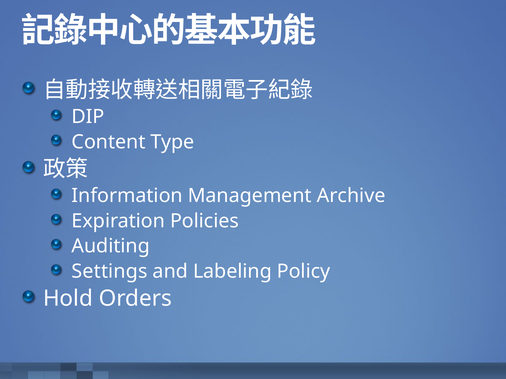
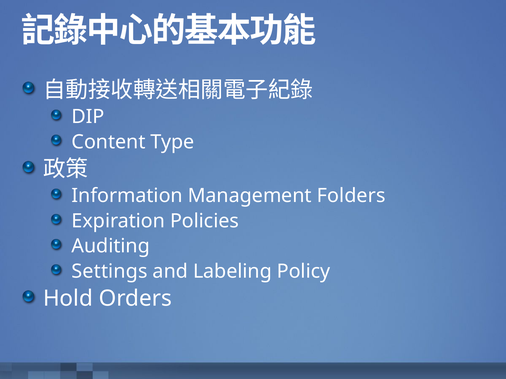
Archive: Archive -> Folders (351, 196)
